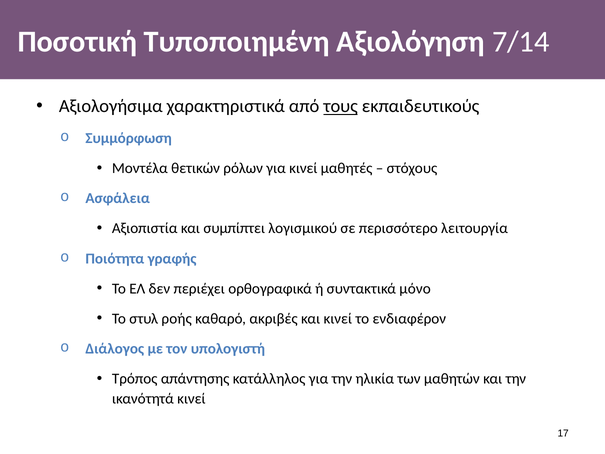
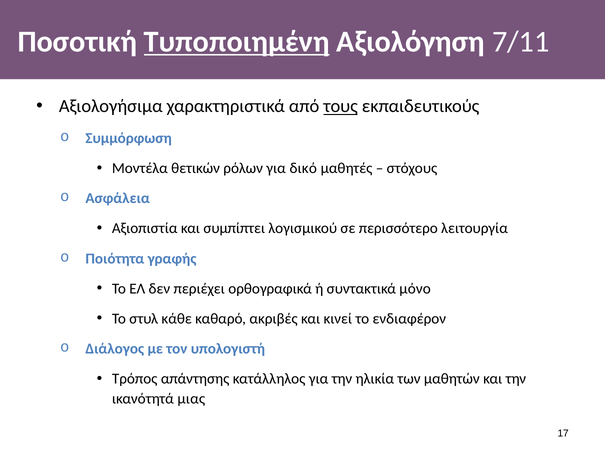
Τυποποιημένη underline: none -> present (237, 42)
7/14: 7/14 -> 7/11 (521, 42)
για κινεί: κινεί -> δικό (303, 168)
ροής: ροής -> κάθε (177, 319)
ικανότητά κινεί: κινεί -> μιας (191, 399)
